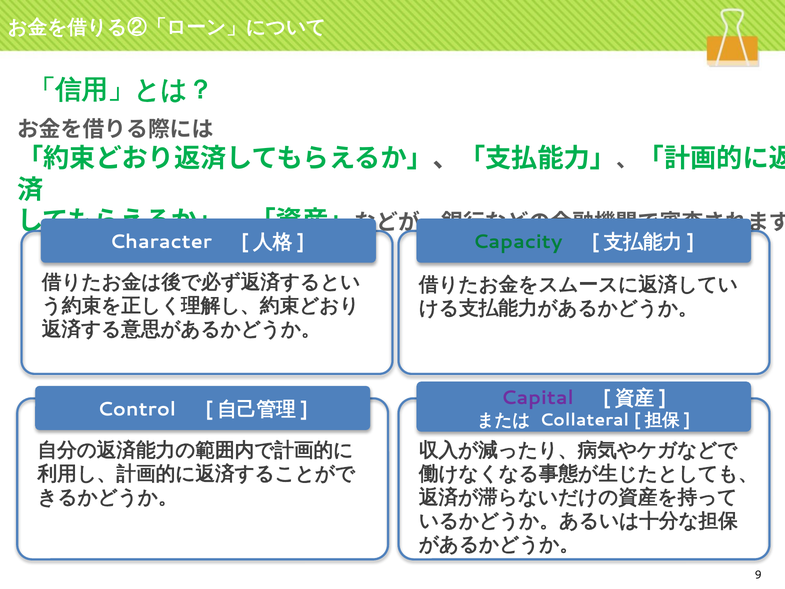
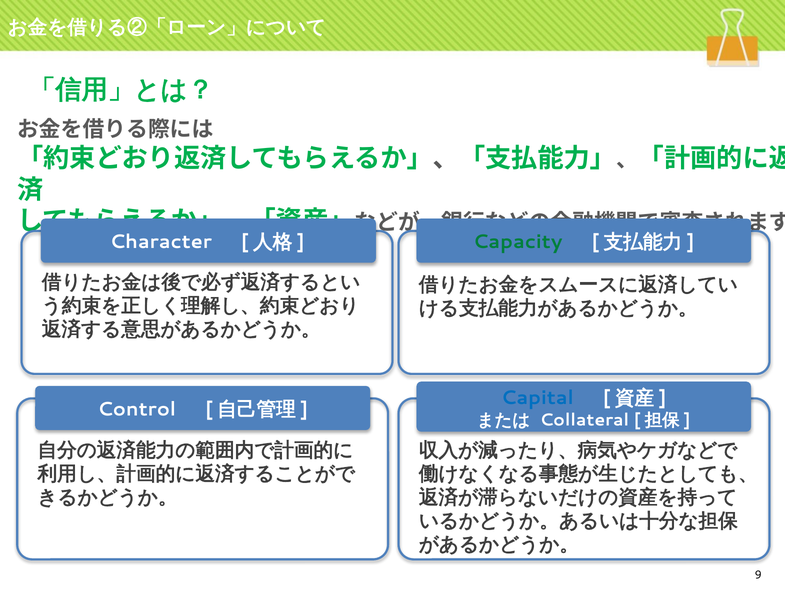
Capital colour: purple -> blue (537, 398)
